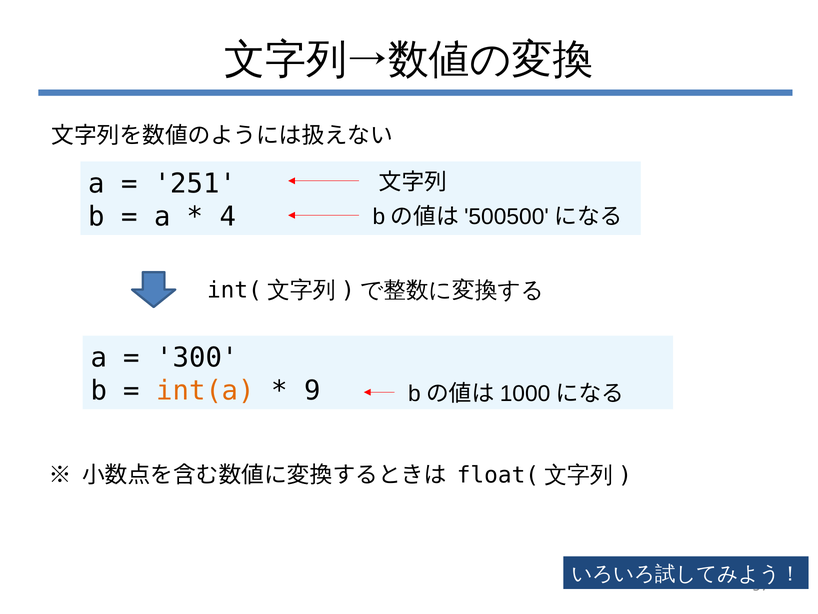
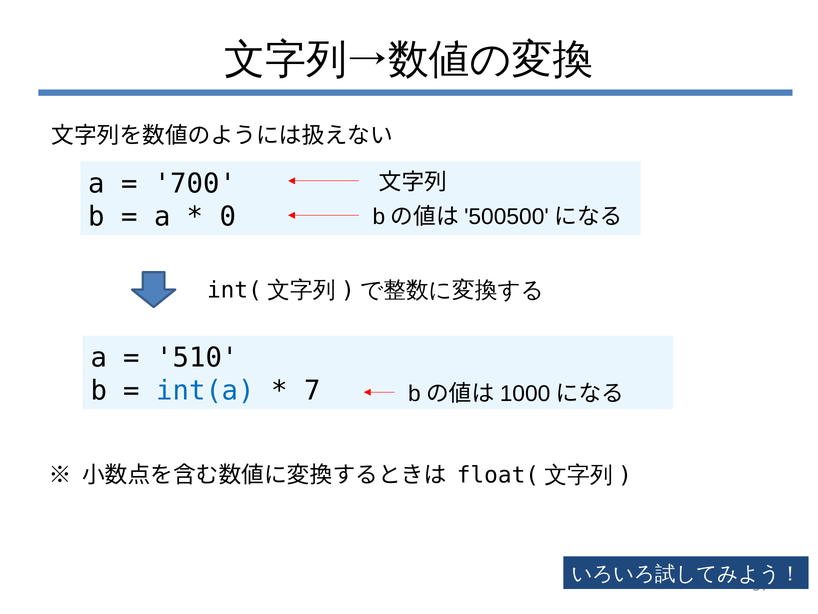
251: 251 -> 700 (195, 184)
4: 4 -> 0 (228, 216)
300: 300 -> 510 (197, 358)
int(a colour: orange -> blue (206, 390)
9: 9 -> 7 (312, 390)
